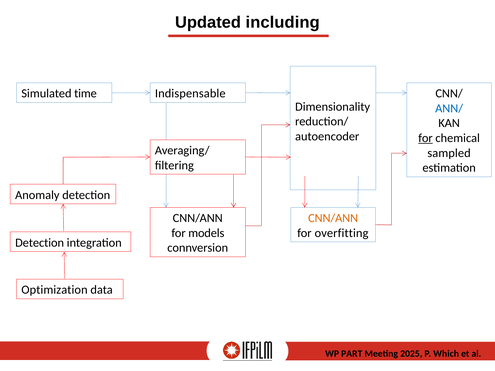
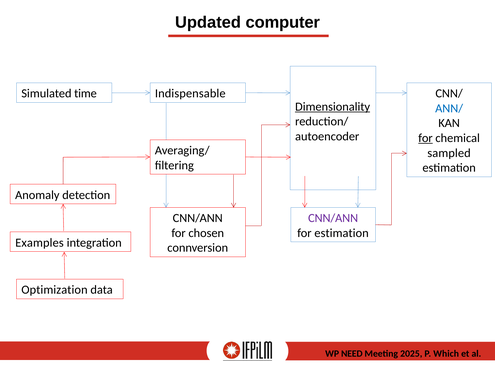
including: including -> computer (283, 22)
Dimensionality underline: none -> present (333, 107)
CNN/ANN colour: orange -> purple (333, 218)
models: models -> chosen (206, 233)
for overfitting: overfitting -> estimation (342, 233)
Detection: Detection -> Examples (40, 243)
PART: PART -> NEED (352, 354)
